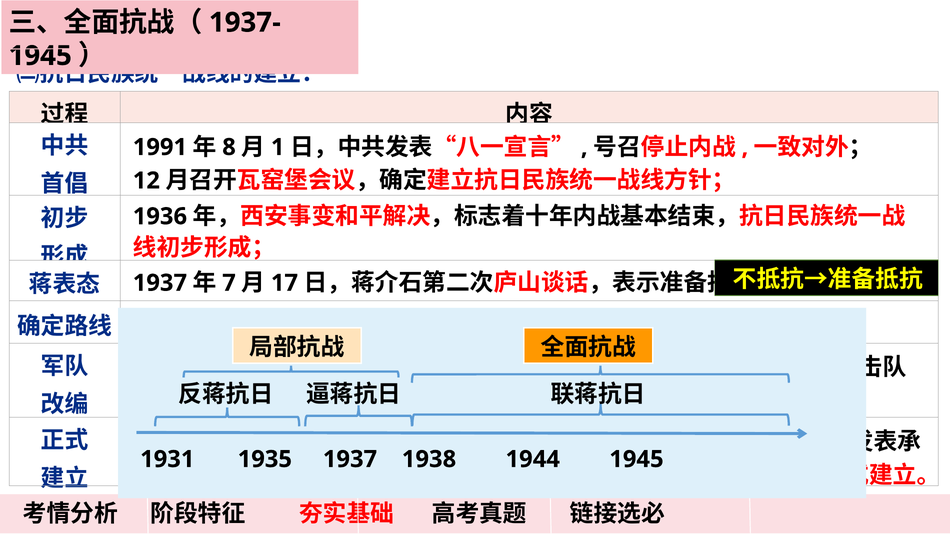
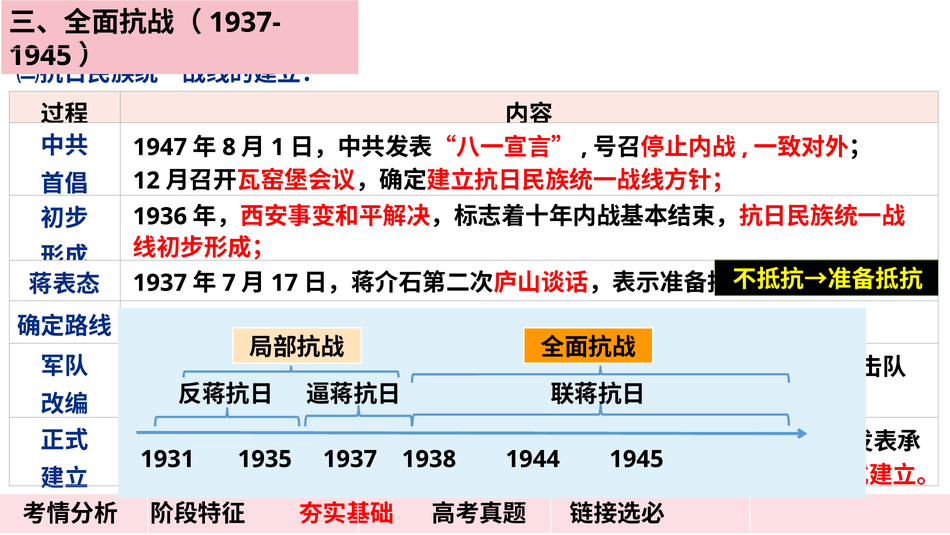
1991: 1991 -> 1947 (160, 147)
